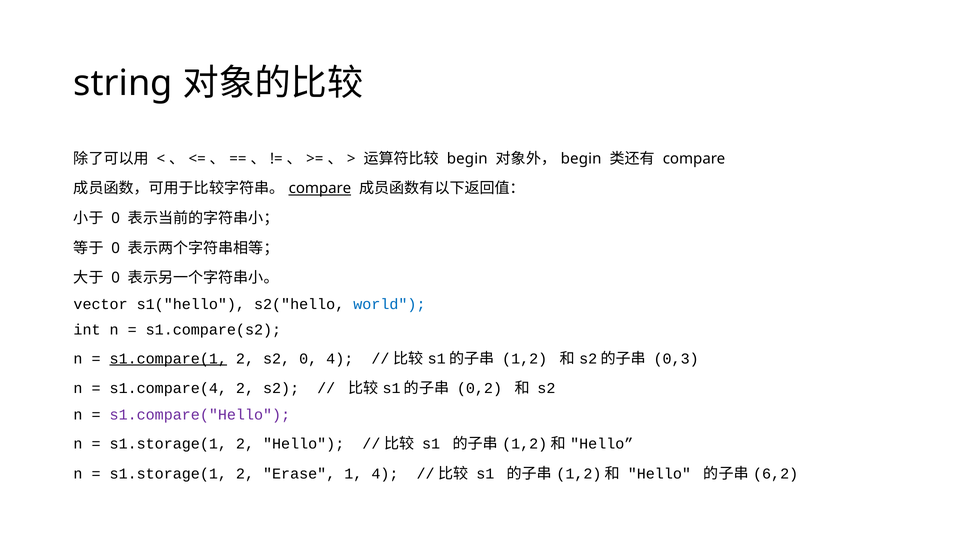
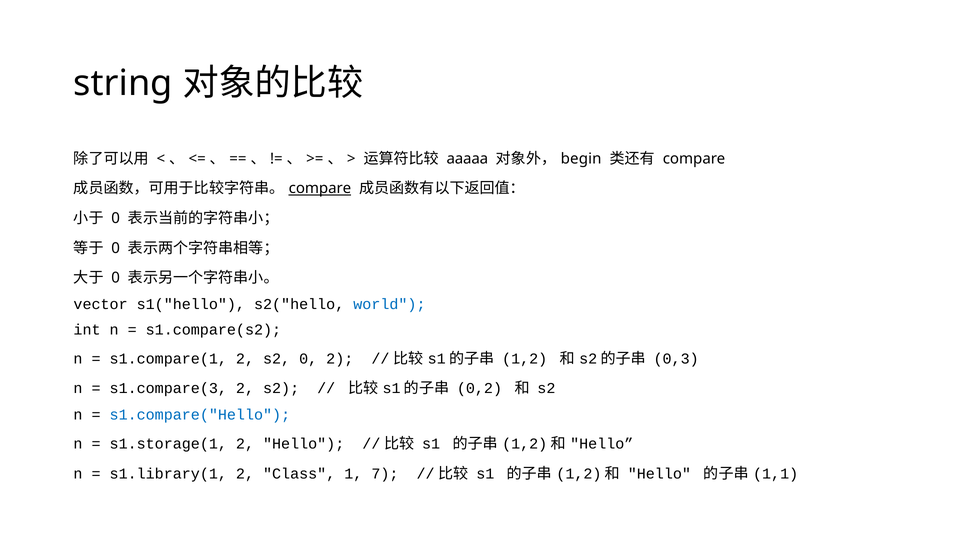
begin: begin -> aaaaa (467, 159)
s1.compare(1 underline: present -> none (168, 359)
0 4: 4 -> 2 (340, 359)
s1.compare(4: s1.compare(4 -> s1.compare(3 (168, 389)
s1.compare("Hello colour: purple -> blue (200, 415)
s1.storage(1: s1.storage(1 -> s1.library(1 (168, 474)
Erase: Erase -> Class (299, 474)
1 4: 4 -> 7 (385, 474)
6,2: 6,2 -> 1,1 (776, 474)
